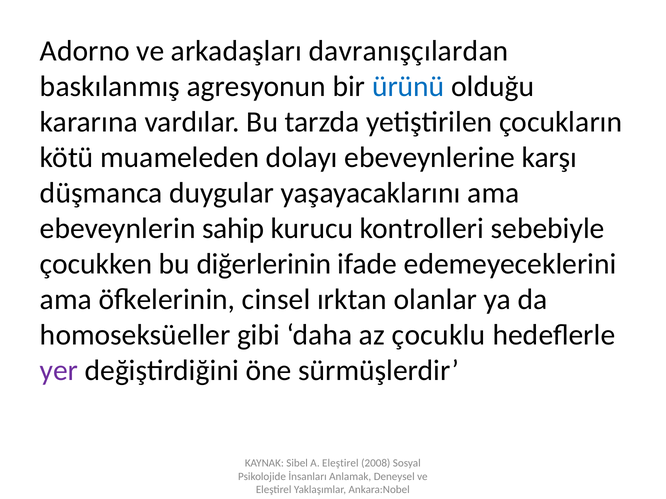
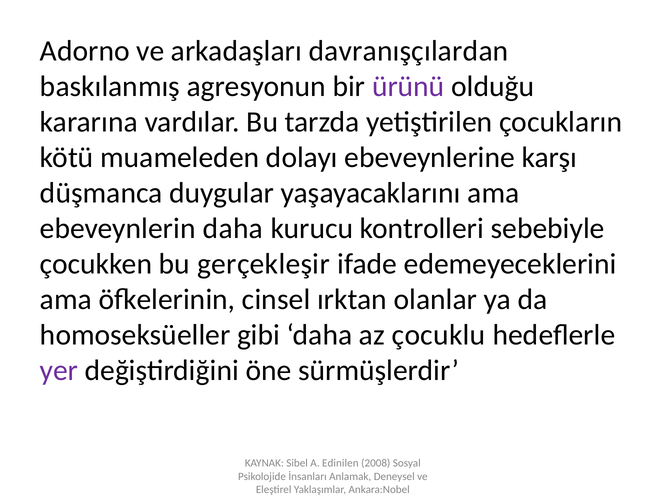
ürünü colour: blue -> purple (408, 86)
ebeveynlerin sahip: sahip -> daha (233, 229)
diğerlerinin: diğerlerinin -> gerçekleşir (264, 264)
A Eleştirel: Eleştirel -> Edinilen (340, 464)
